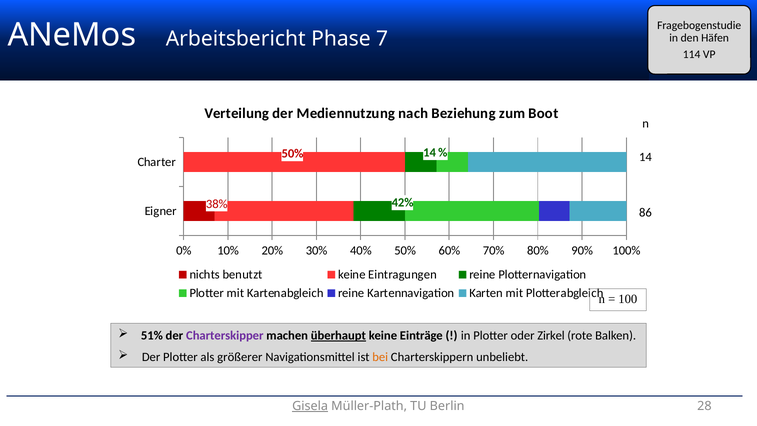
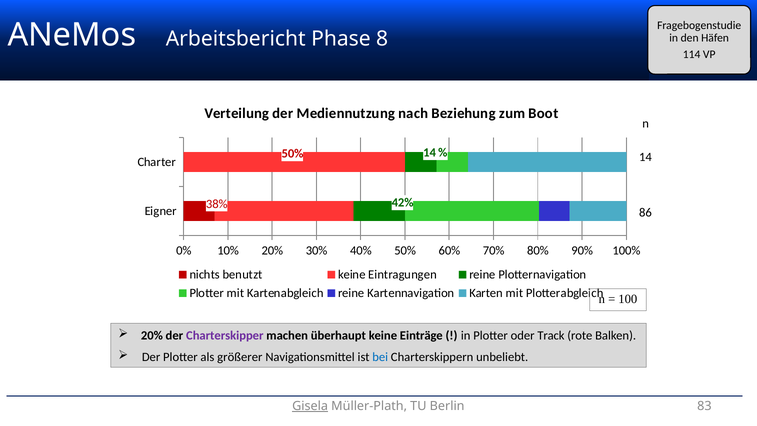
7: 7 -> 8 (382, 39)
51%: 51% -> 20% (152, 335)
überhaupt underline: present -> none (338, 335)
Zirkel: Zirkel -> Track (551, 335)
bei colour: orange -> blue (380, 357)
28: 28 -> 83 (704, 406)
